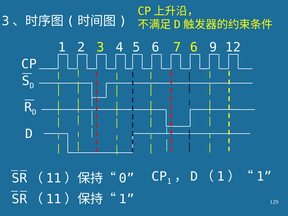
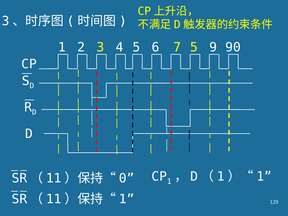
7 6: 6 -> 5 (194, 47)
12: 12 -> 90 (233, 47)
